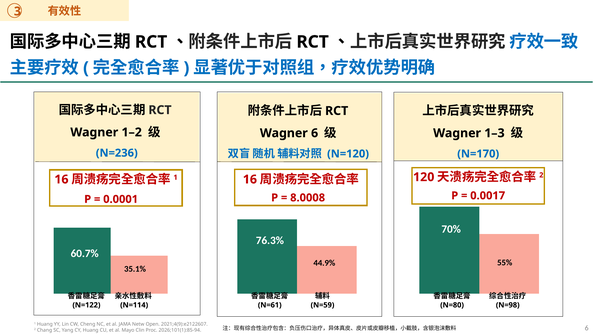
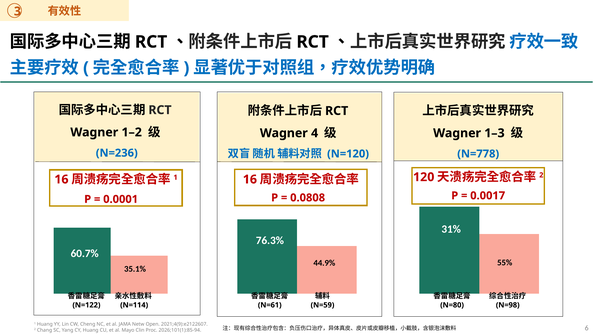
Wagner 6: 6 -> 4 (315, 133)
N=170: N=170 -> N=778 (478, 154)
8.0008: 8.0008 -> 0.0808 (308, 197)
70%: 70% -> 31% (451, 229)
